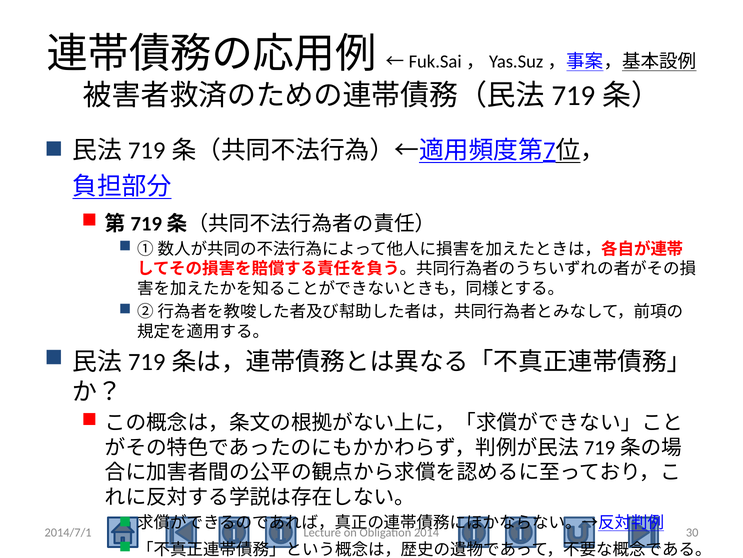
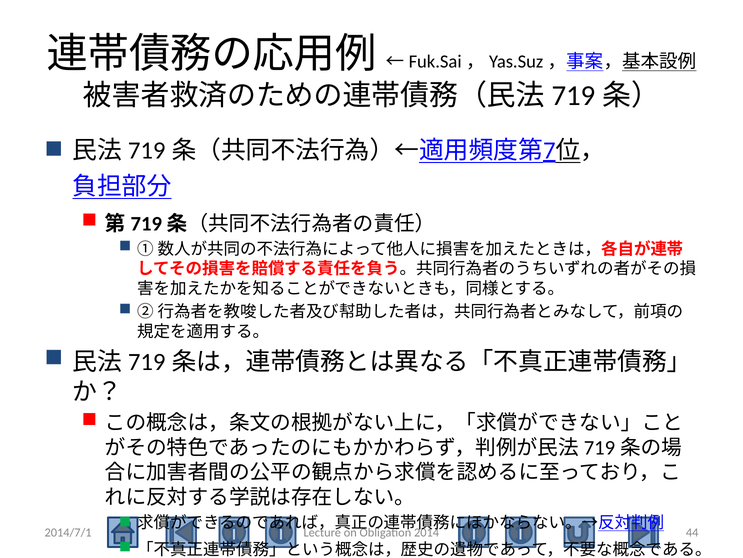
30: 30 -> 44 (692, 532)
